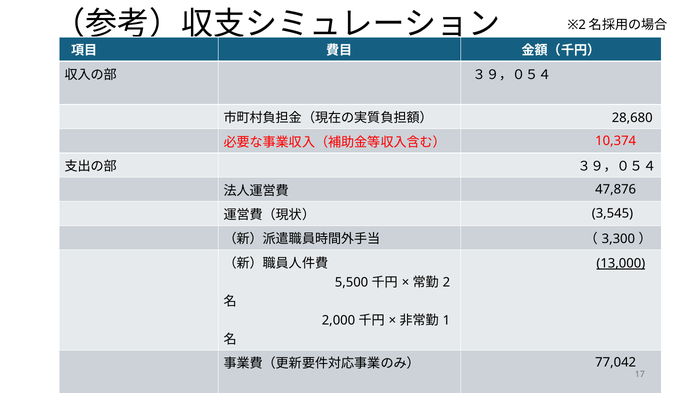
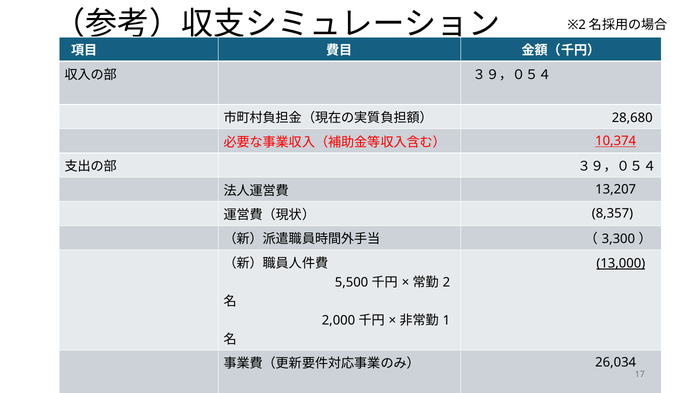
10,374 underline: none -> present (616, 141)
47,876: 47,876 -> 13,207 (616, 189)
3,545: 3,545 -> 8,357 (612, 213)
77,042: 77,042 -> 26,034 (616, 362)
